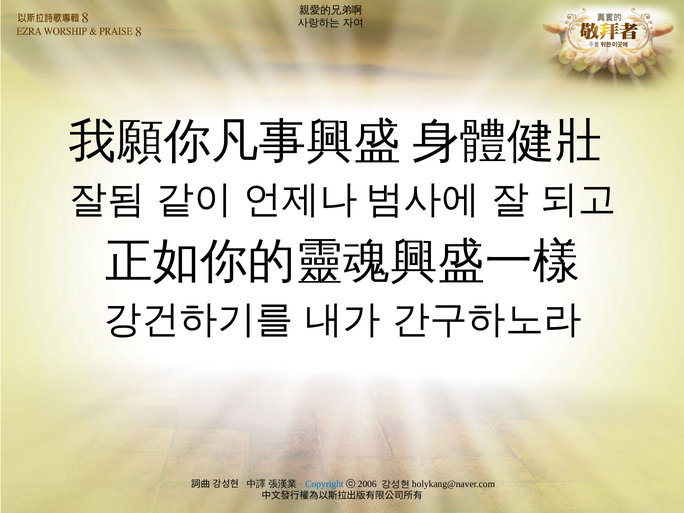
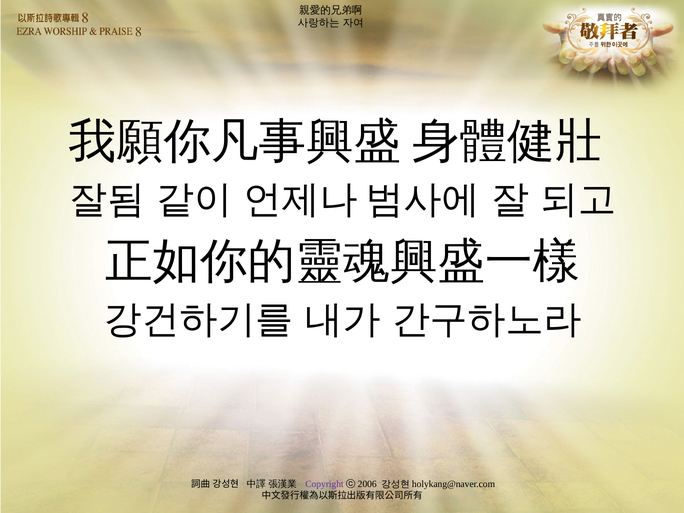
Copyright colour: blue -> purple (324, 484)
